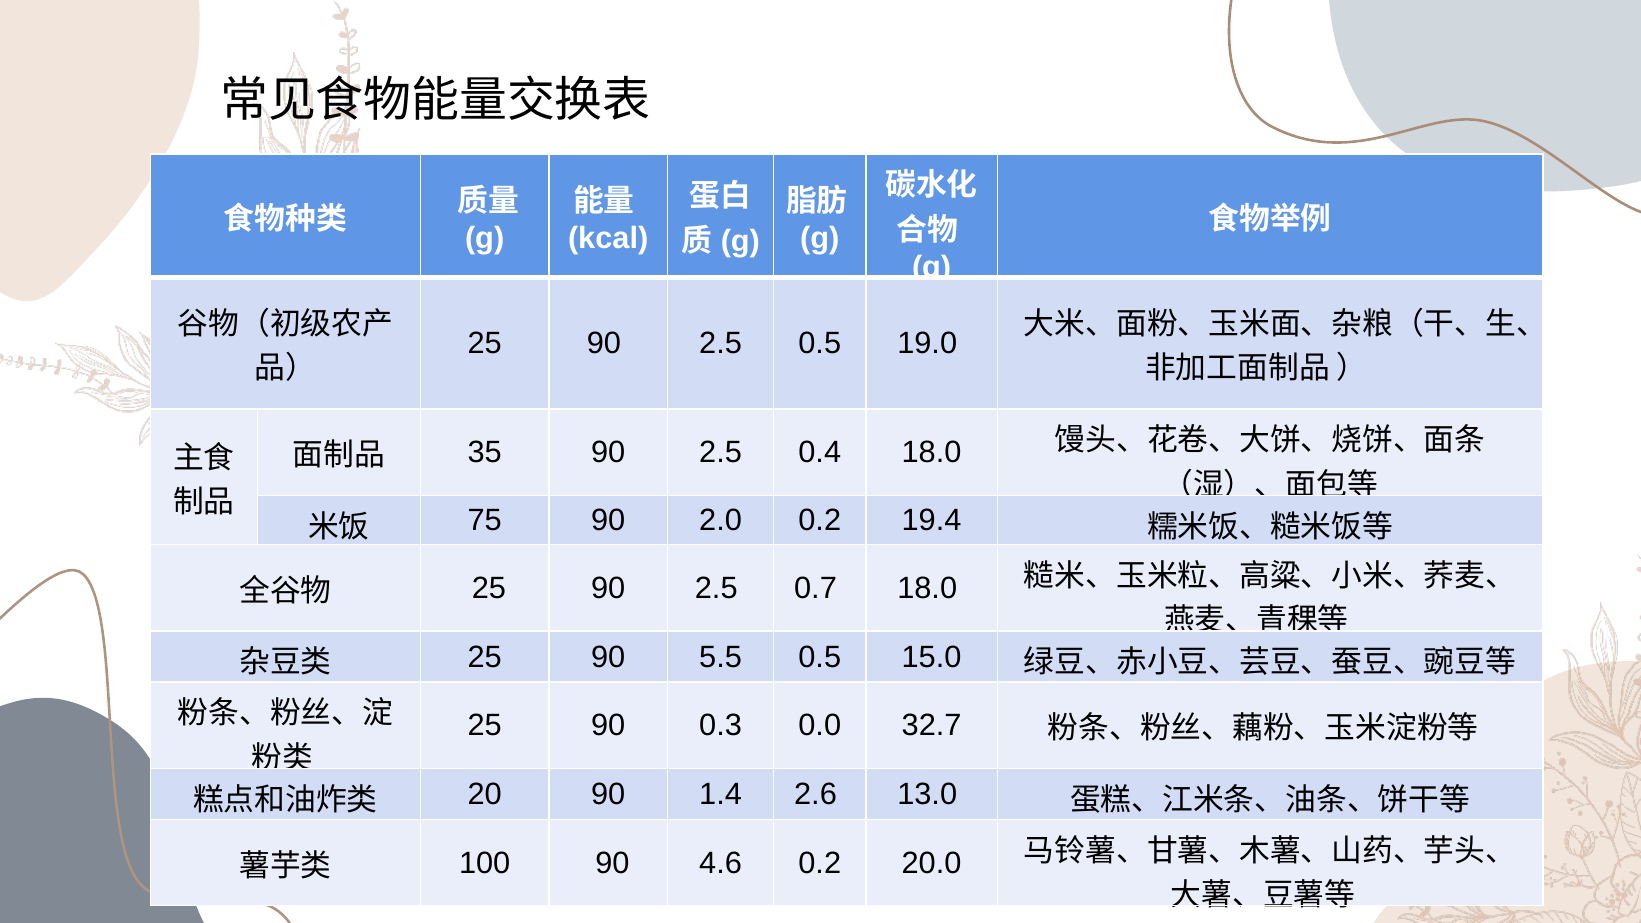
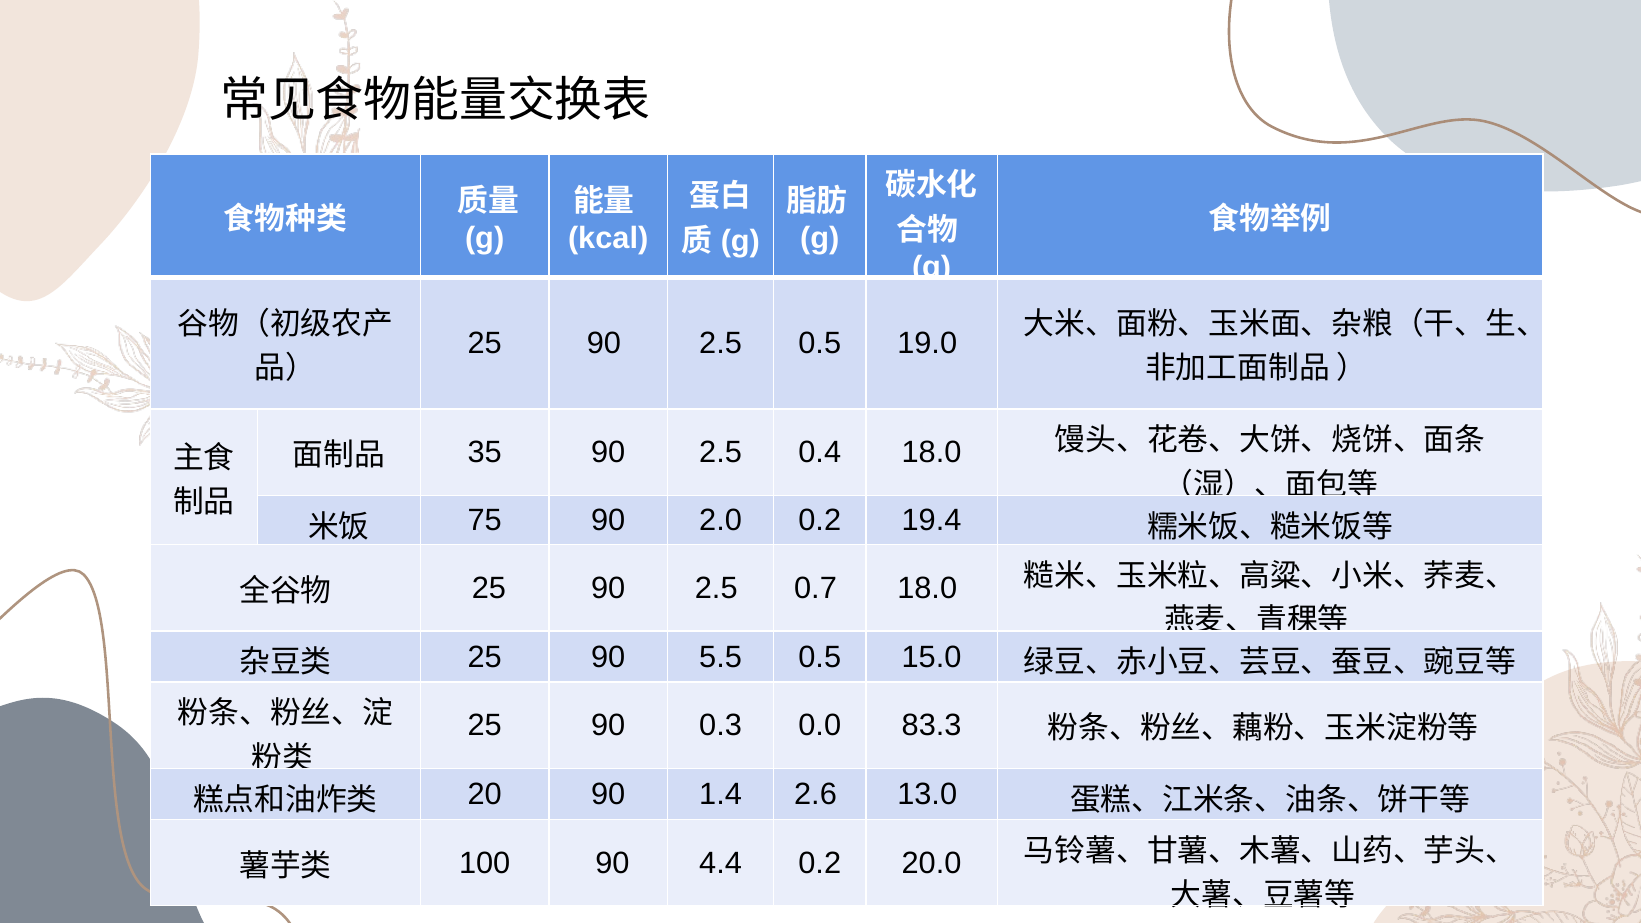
32.7: 32.7 -> 83.3 (932, 726)
4.6: 4.6 -> 4.4 (721, 863)
